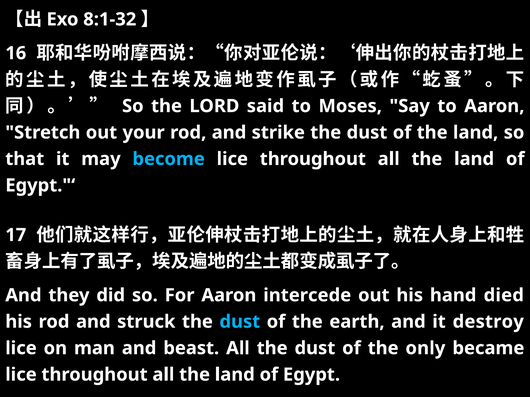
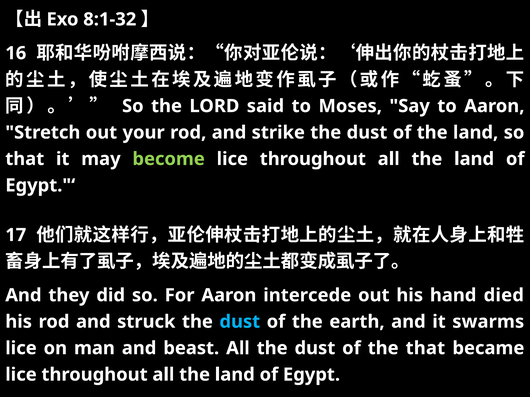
become colour: light blue -> light green (169, 159)
destroy: destroy -> swarms (488, 322)
the only: only -> that (425, 349)
